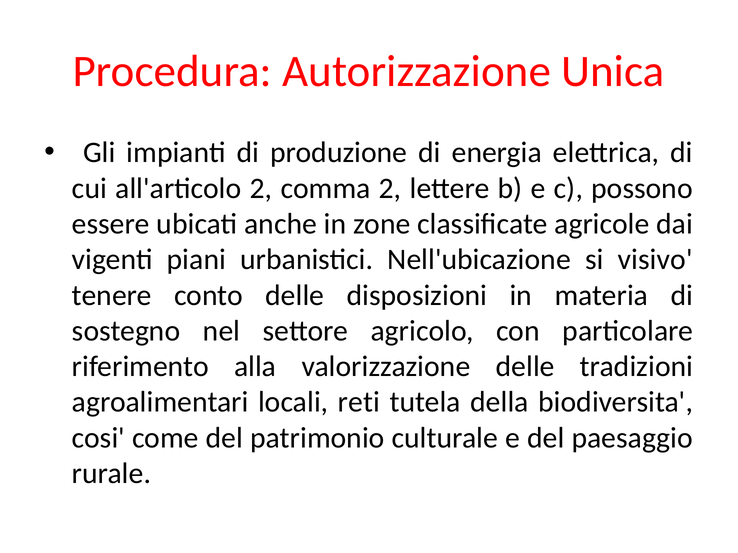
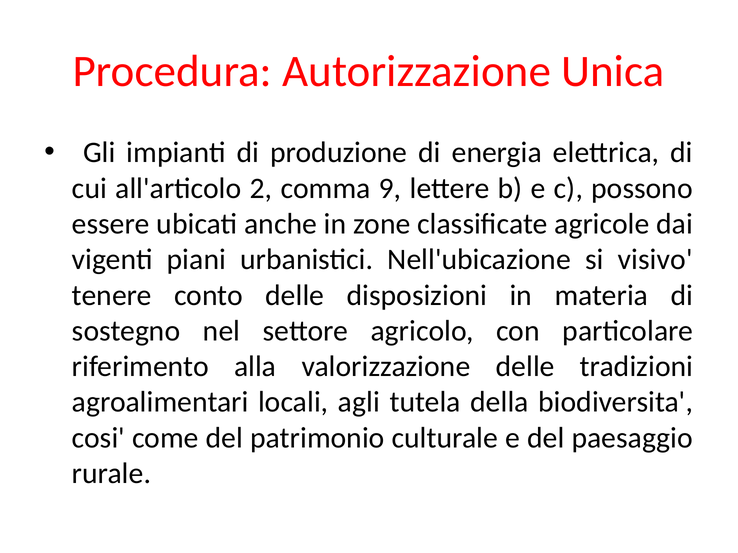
comma 2: 2 -> 9 (390, 188)
reti: reti -> agli (359, 403)
